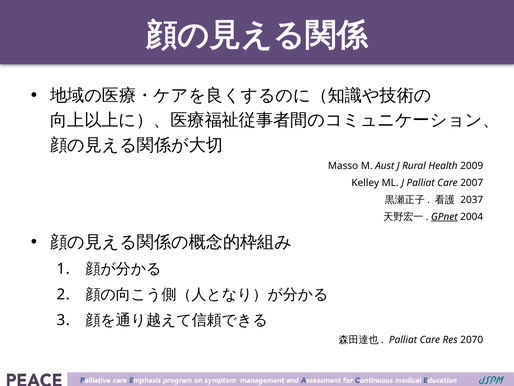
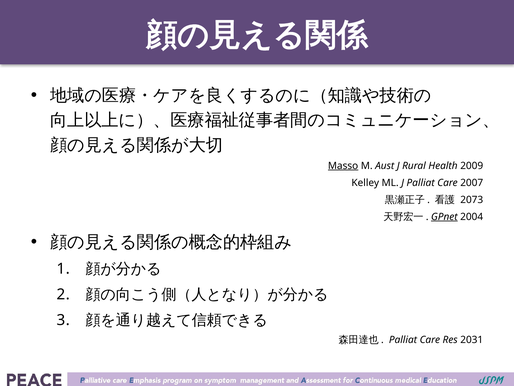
Masso underline: none -> present (343, 166)
2037: 2037 -> 2073 (472, 199)
2070: 2070 -> 2031 (472, 339)
